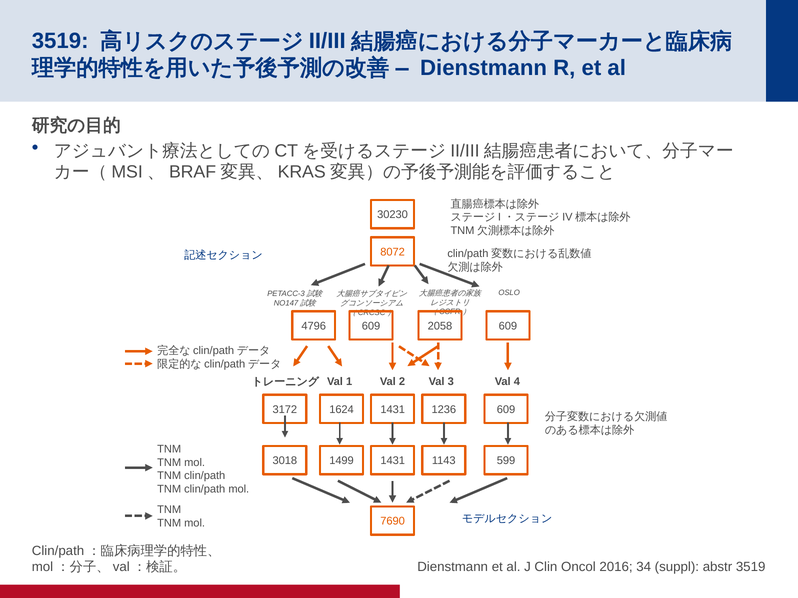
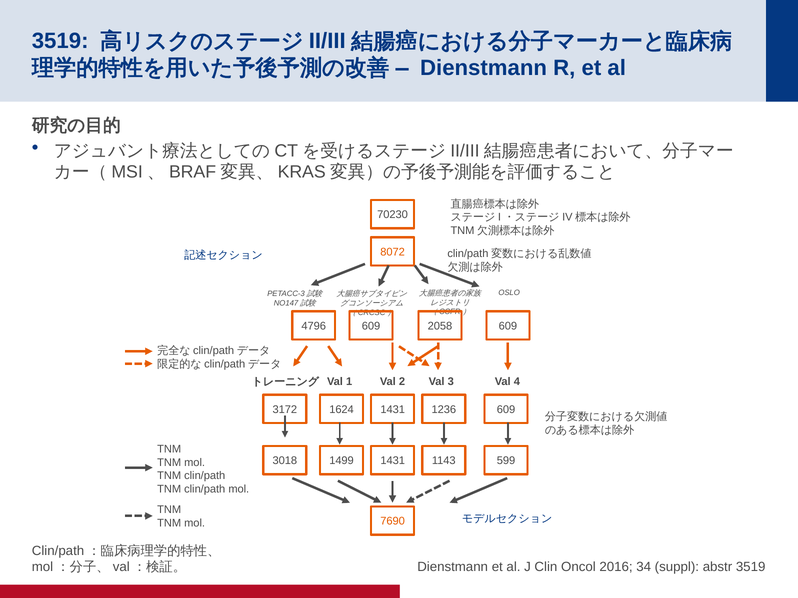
30230: 30230 -> 70230 (393, 215)
